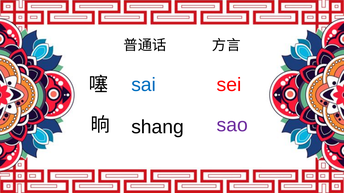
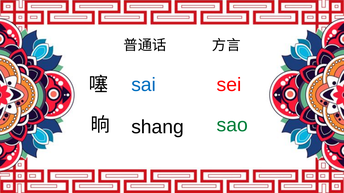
sao colour: purple -> green (232, 125)
